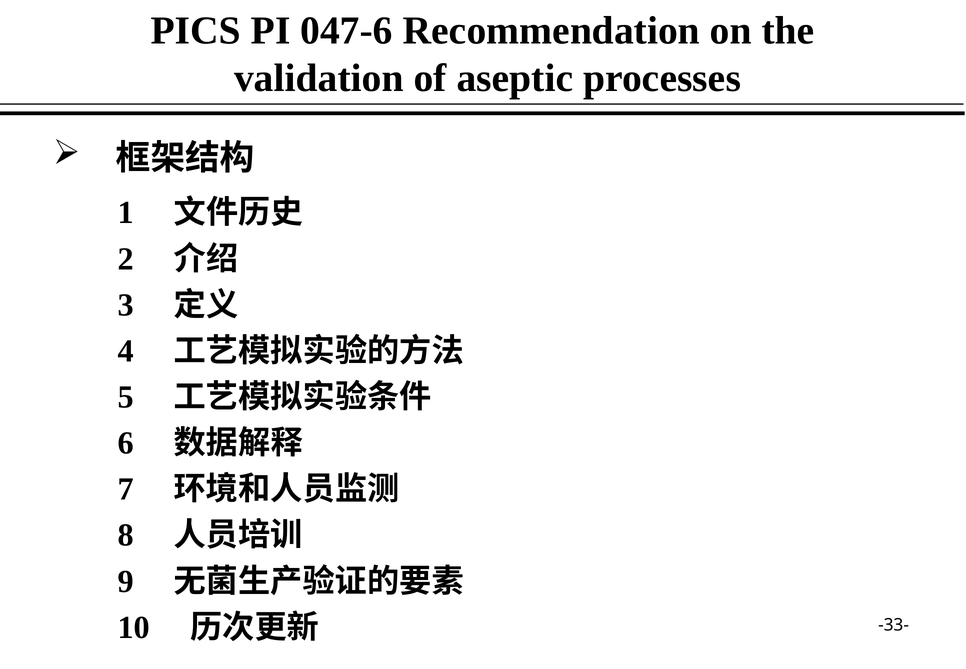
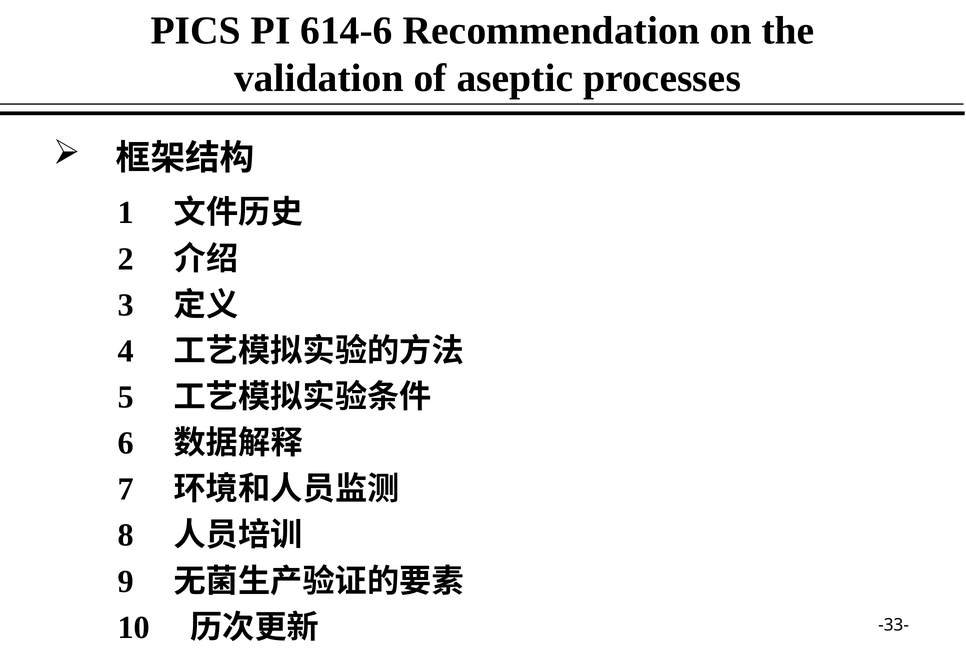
047-6: 047-6 -> 614-6 (347, 31)
